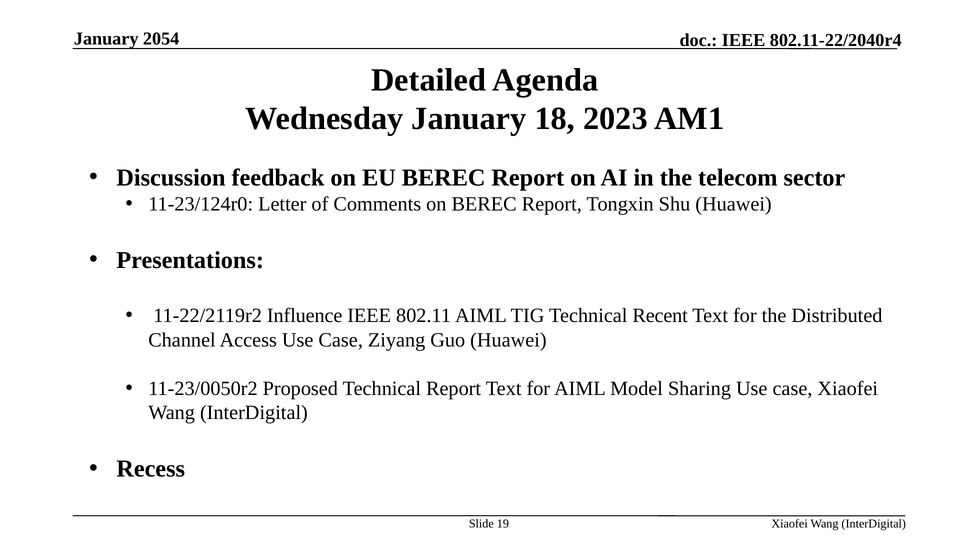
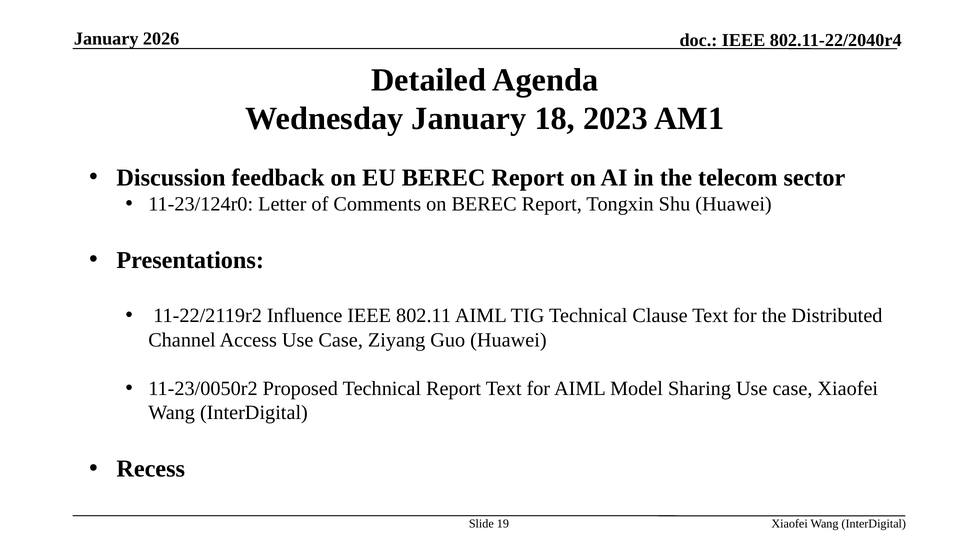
2054: 2054 -> 2026 (161, 39)
Recent: Recent -> Clause (660, 315)
